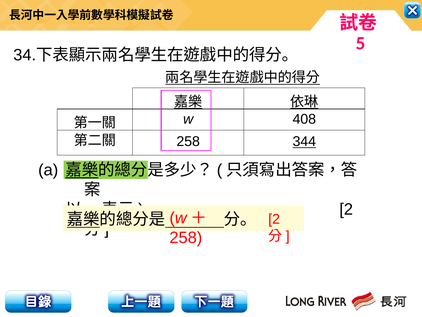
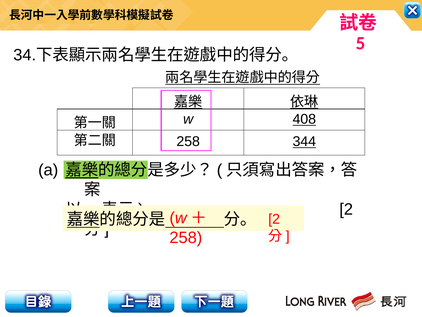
408 underline: none -> present (304, 119)
